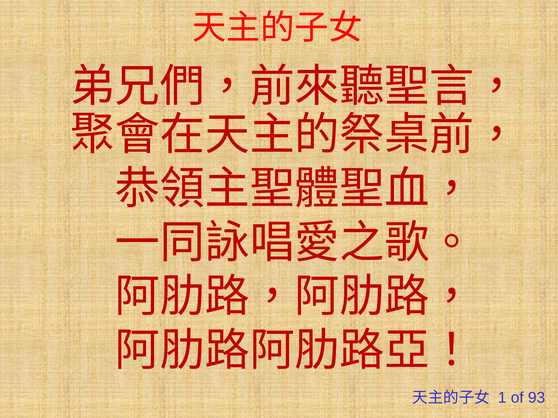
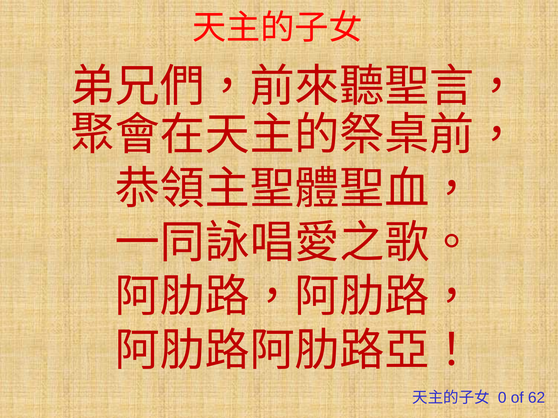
1: 1 -> 0 (502, 398)
93: 93 -> 62 (537, 398)
